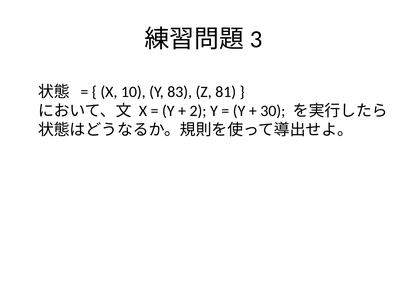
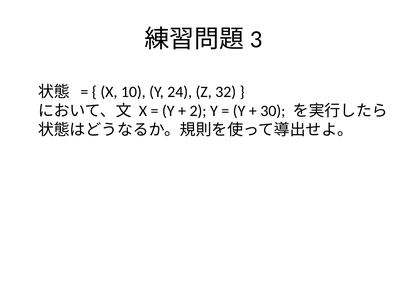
83: 83 -> 24 (180, 92)
81: 81 -> 32 (226, 92)
